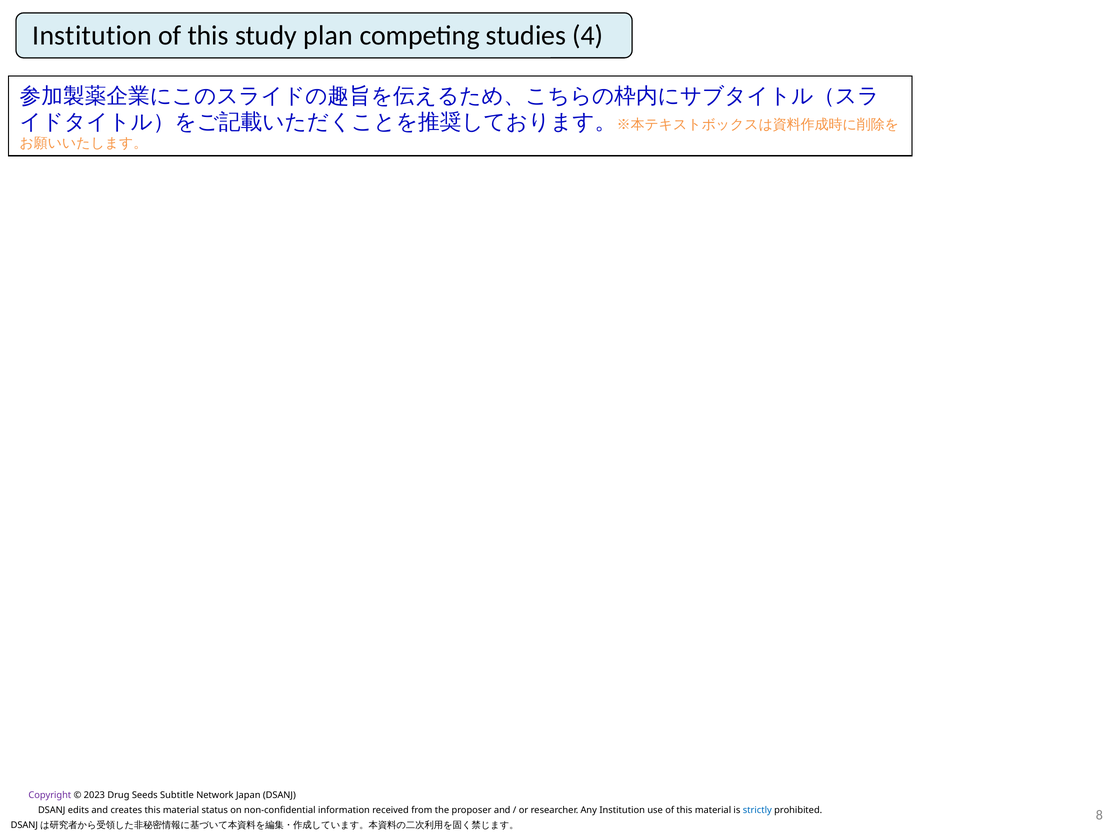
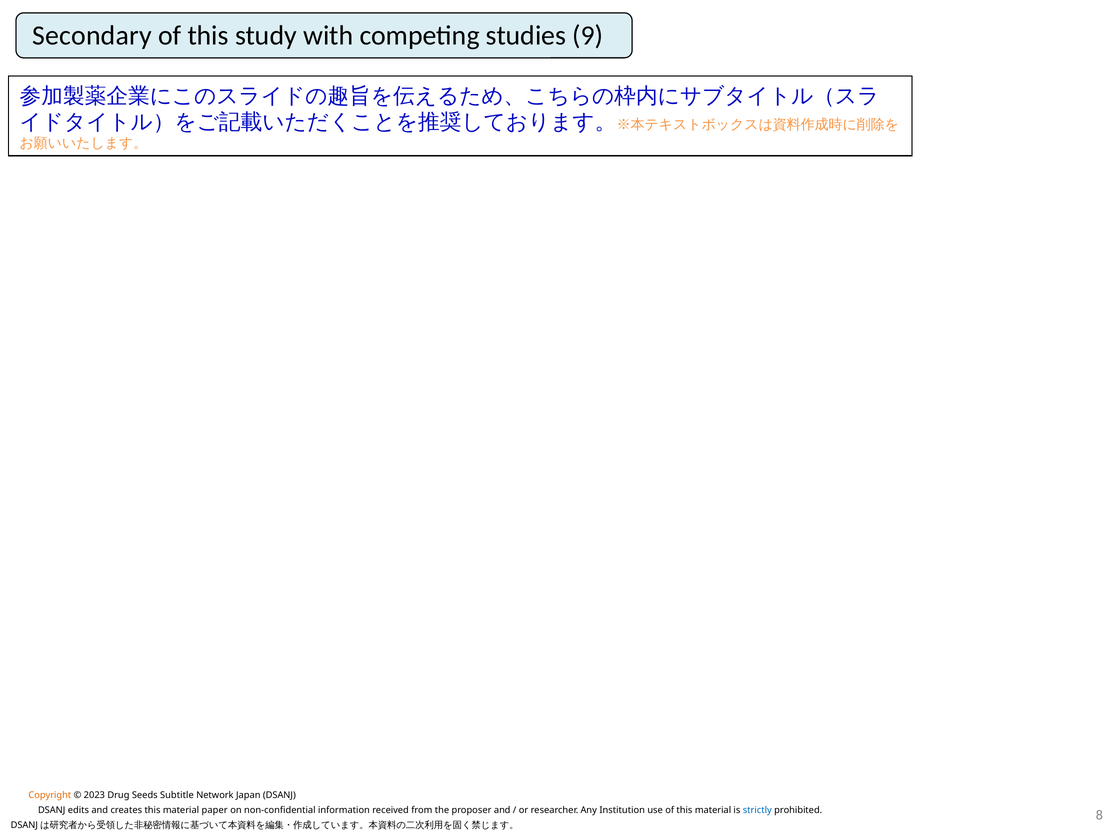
Institution: Institution -> Secondary (92, 36)
plan: plan -> with (328, 36)
4: 4 -> 9 (588, 36)
Copyright colour: purple -> orange (50, 796)
status: status -> paper (215, 811)
